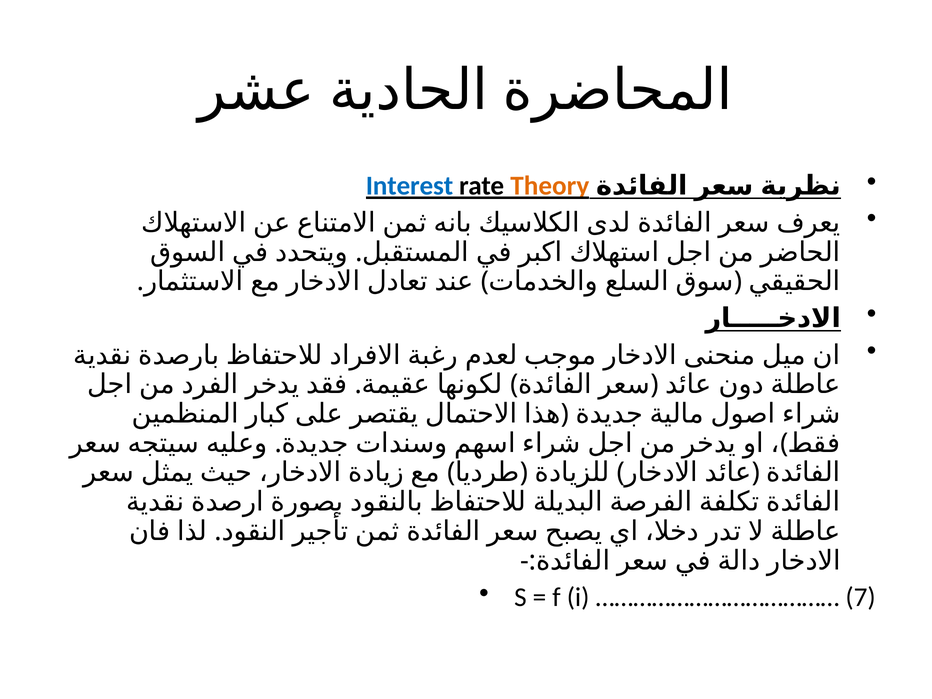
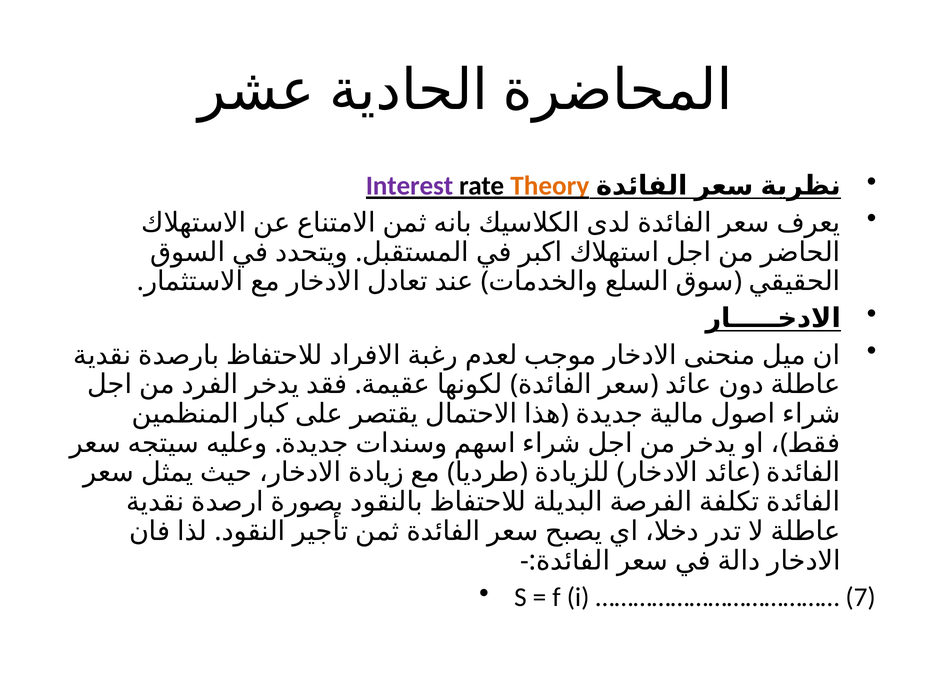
Interest colour: blue -> purple (409, 186)
